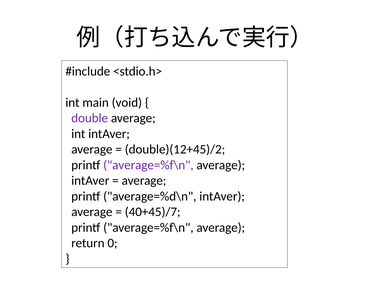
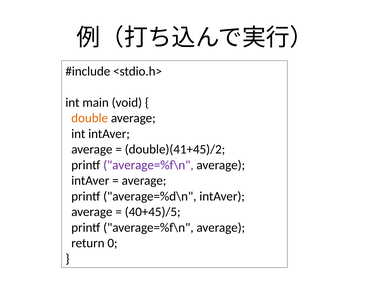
double colour: purple -> orange (90, 118)
double)(12+45)/2: double)(12+45)/2 -> double)(41+45)/2 (175, 149)
40+45)/7: 40+45)/7 -> 40+45)/5 (153, 211)
